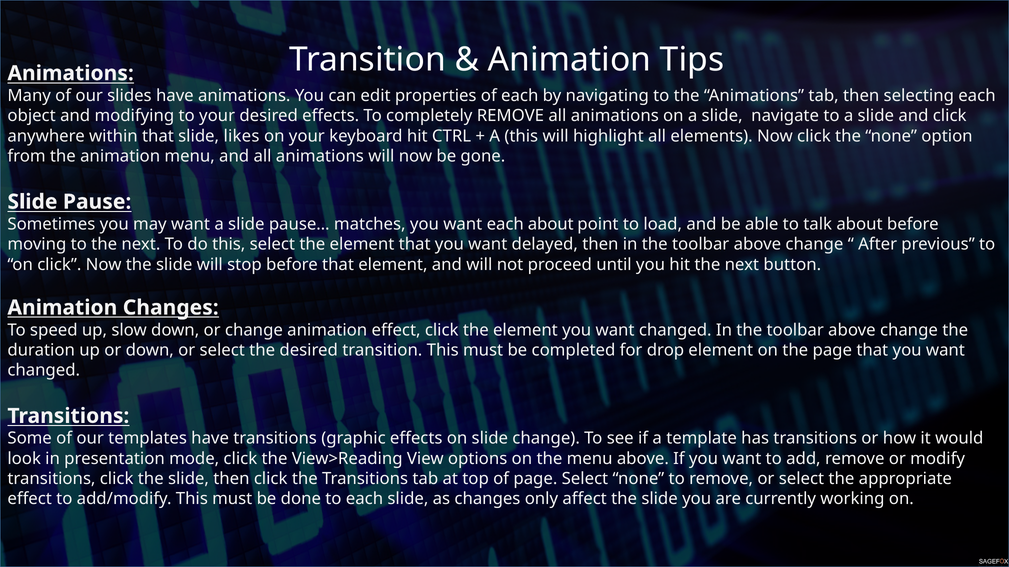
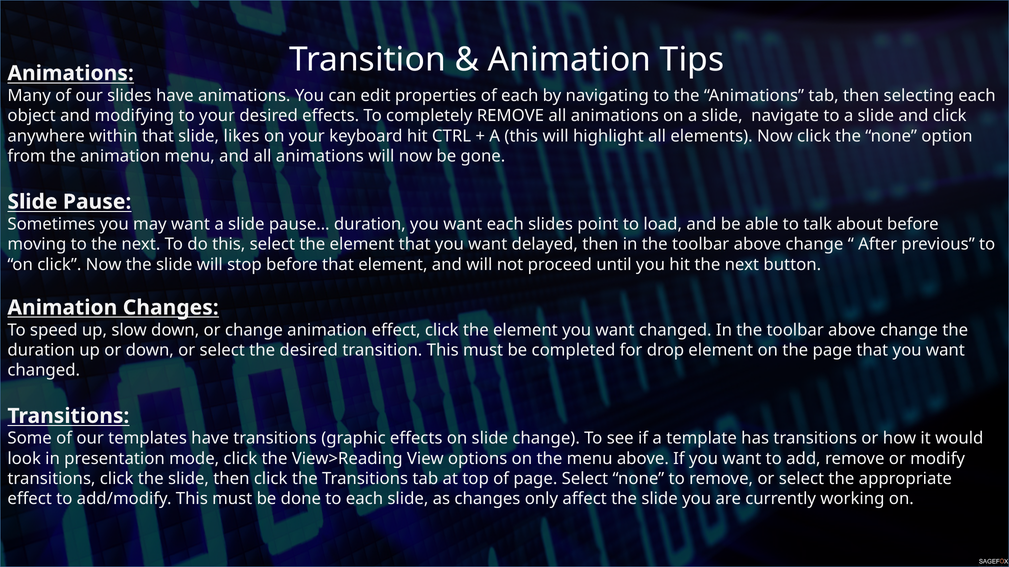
pause… matches: matches -> duration (370, 224)
each about: about -> slides (551, 224)
